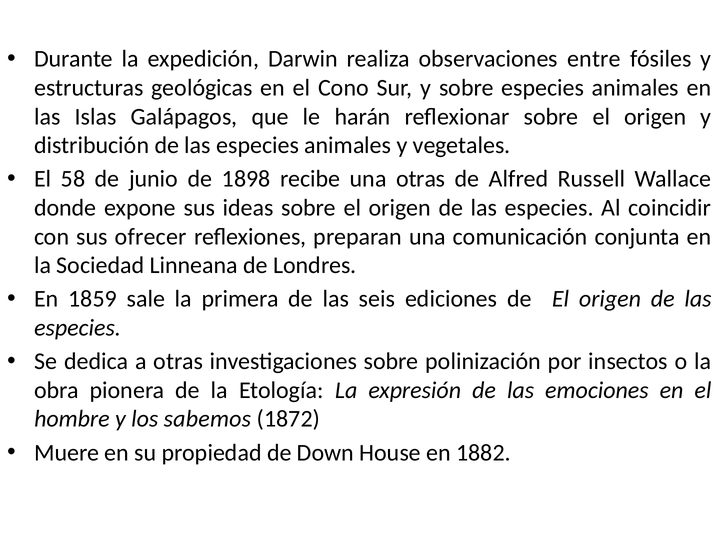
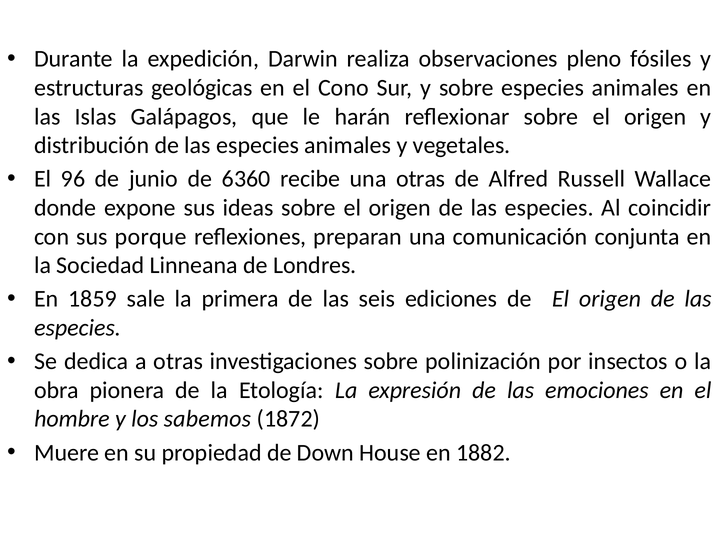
entre: entre -> pleno (594, 59)
58: 58 -> 96 (73, 179)
1898: 1898 -> 6360 (246, 179)
ofrecer: ofrecer -> porque (151, 236)
